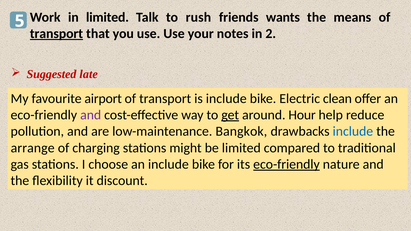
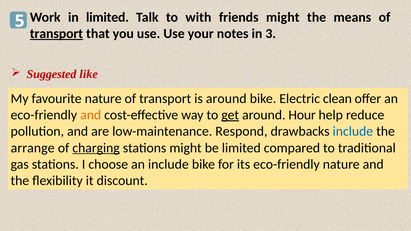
rush: rush -> with (198, 17)
friends wants: wants -> might (283, 17)
2: 2 -> 3 (271, 34)
late: late -> like (89, 74)
favourite airport: airport -> nature (103, 99)
is include: include -> around (226, 99)
and colour: purple -> orange (91, 115)
Bangkok: Bangkok -> Respond (241, 132)
charging underline: none -> present (96, 148)
eco-friendly underline: present -> none (286, 164)
